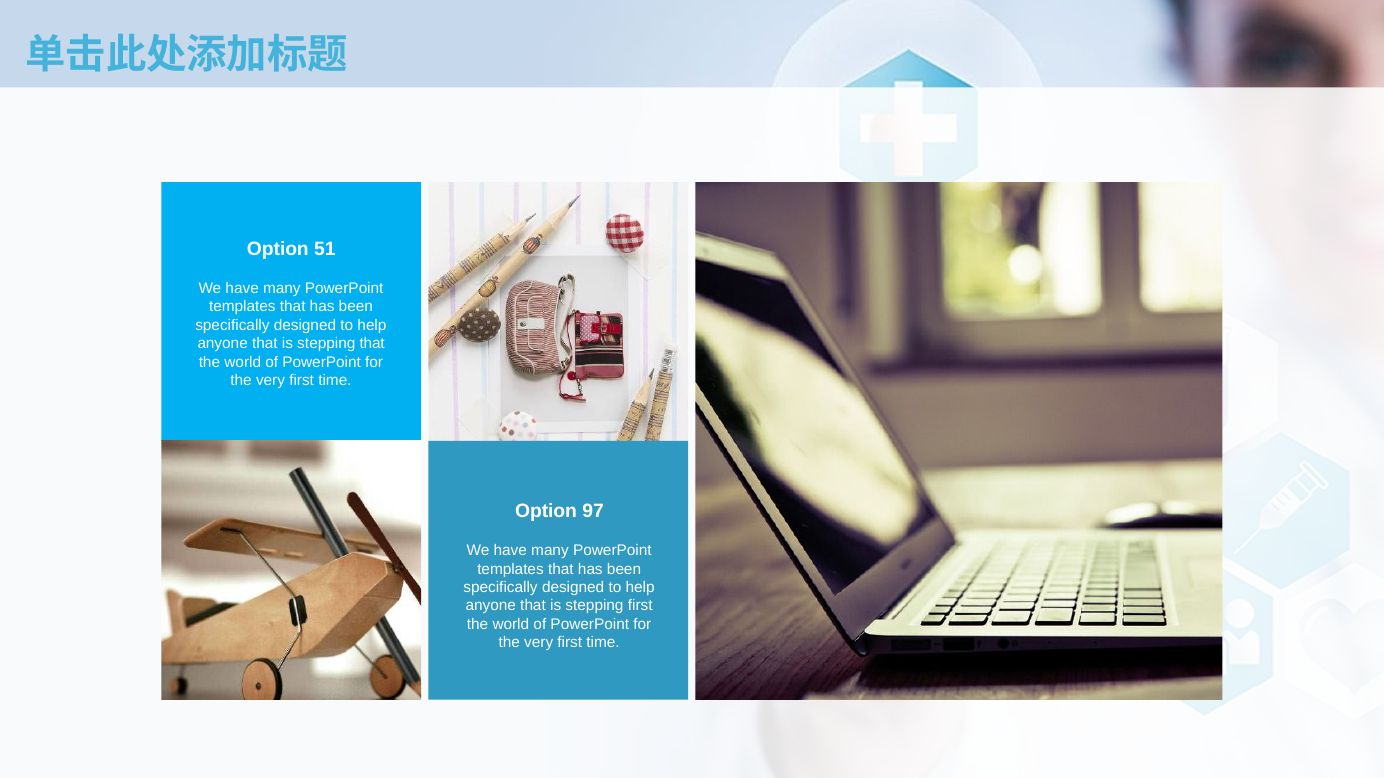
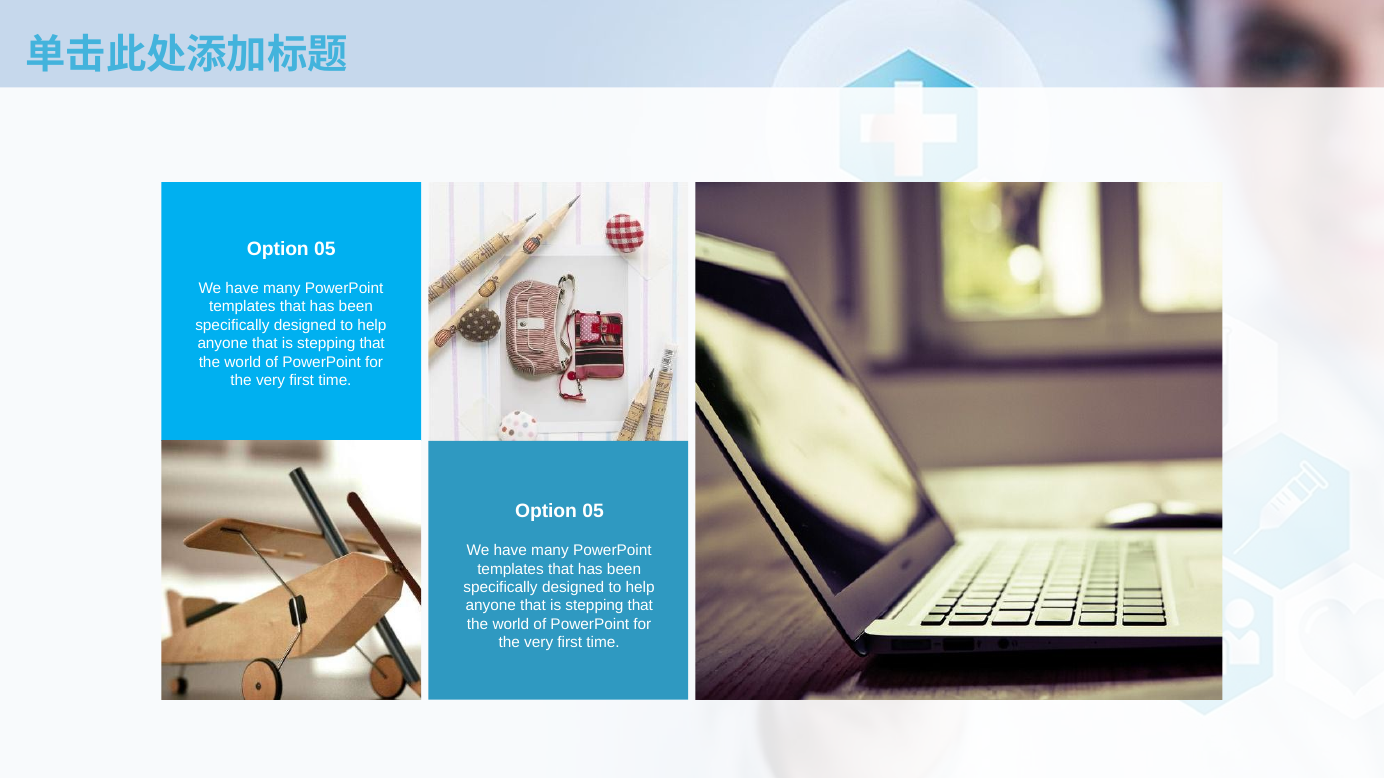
51: 51 -> 05 (325, 250)
97: 97 -> 05 (593, 512)
first: first -> that (640, 606)
